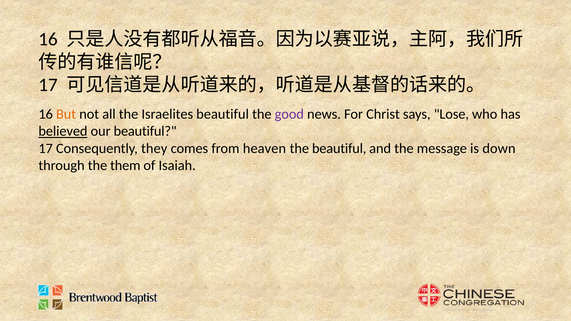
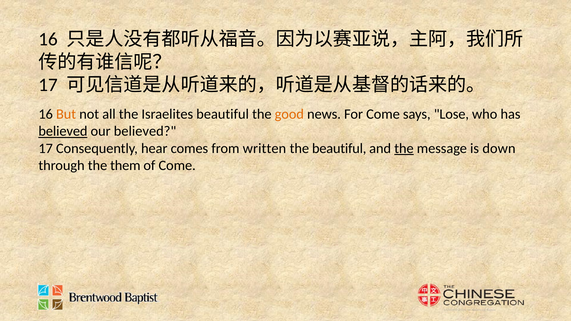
good colour: purple -> orange (289, 114)
For Christ: Christ -> Come (383, 114)
our beautiful: beautiful -> believed (145, 131)
they: they -> hear (154, 148)
heaven: heaven -> written (264, 148)
the underline: none -> present (404, 148)
of Isaiah: Isaiah -> Come (177, 166)
